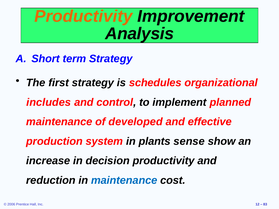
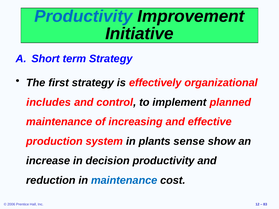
Productivity colour: orange -> blue (83, 16)
Analysis: Analysis -> Initiative (140, 34)
schedules: schedules -> effectively (155, 83)
developed: developed -> increasing (136, 122)
